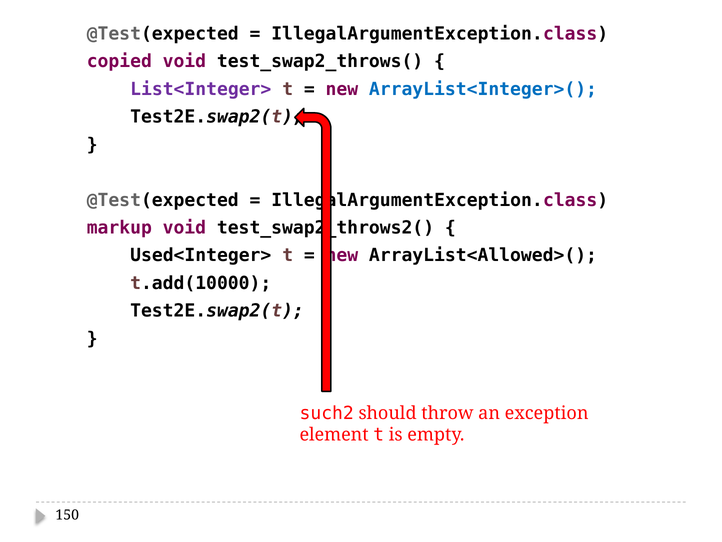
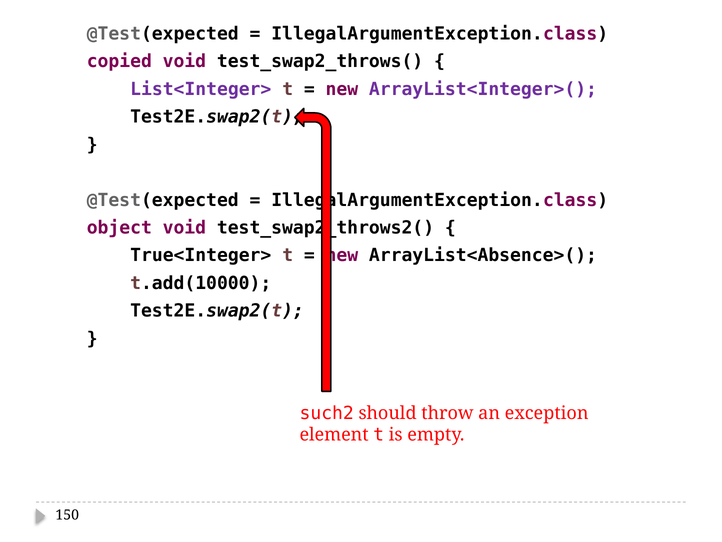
ArrayList<Integer>( colour: blue -> purple (483, 89)
markup: markup -> object (119, 228)
Used<Integer>: Used<Integer> -> True<Integer> (201, 255)
ArrayList<Allowed>(: ArrayList<Allowed>( -> ArrayList<Absence>( (483, 255)
